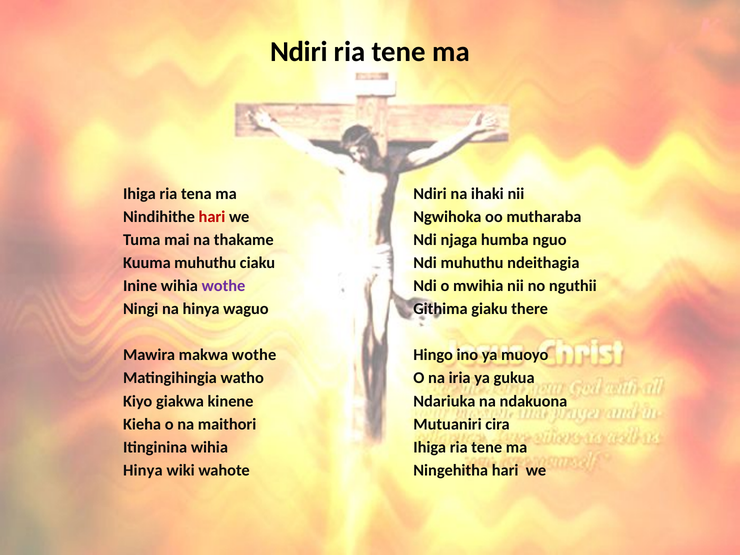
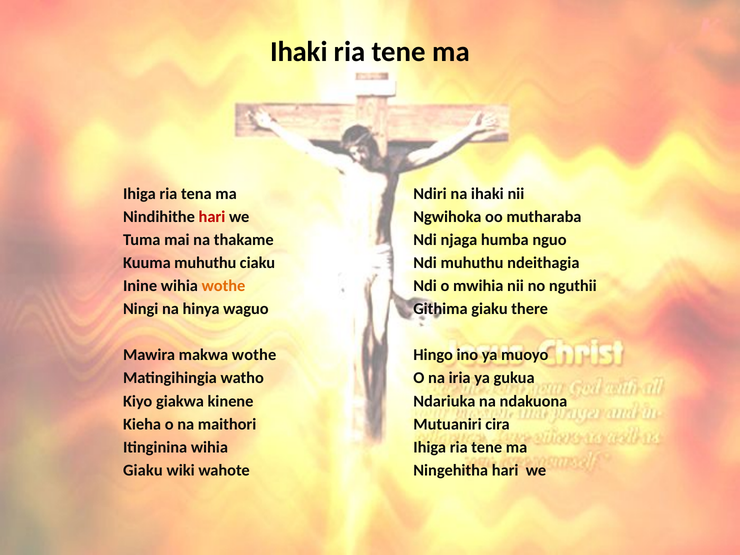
Ndiri: Ndiri -> Ihaki (299, 52)
wothe colour: purple -> orange (223, 286)
Hinya: Hinya -> Giaku (143, 470)
